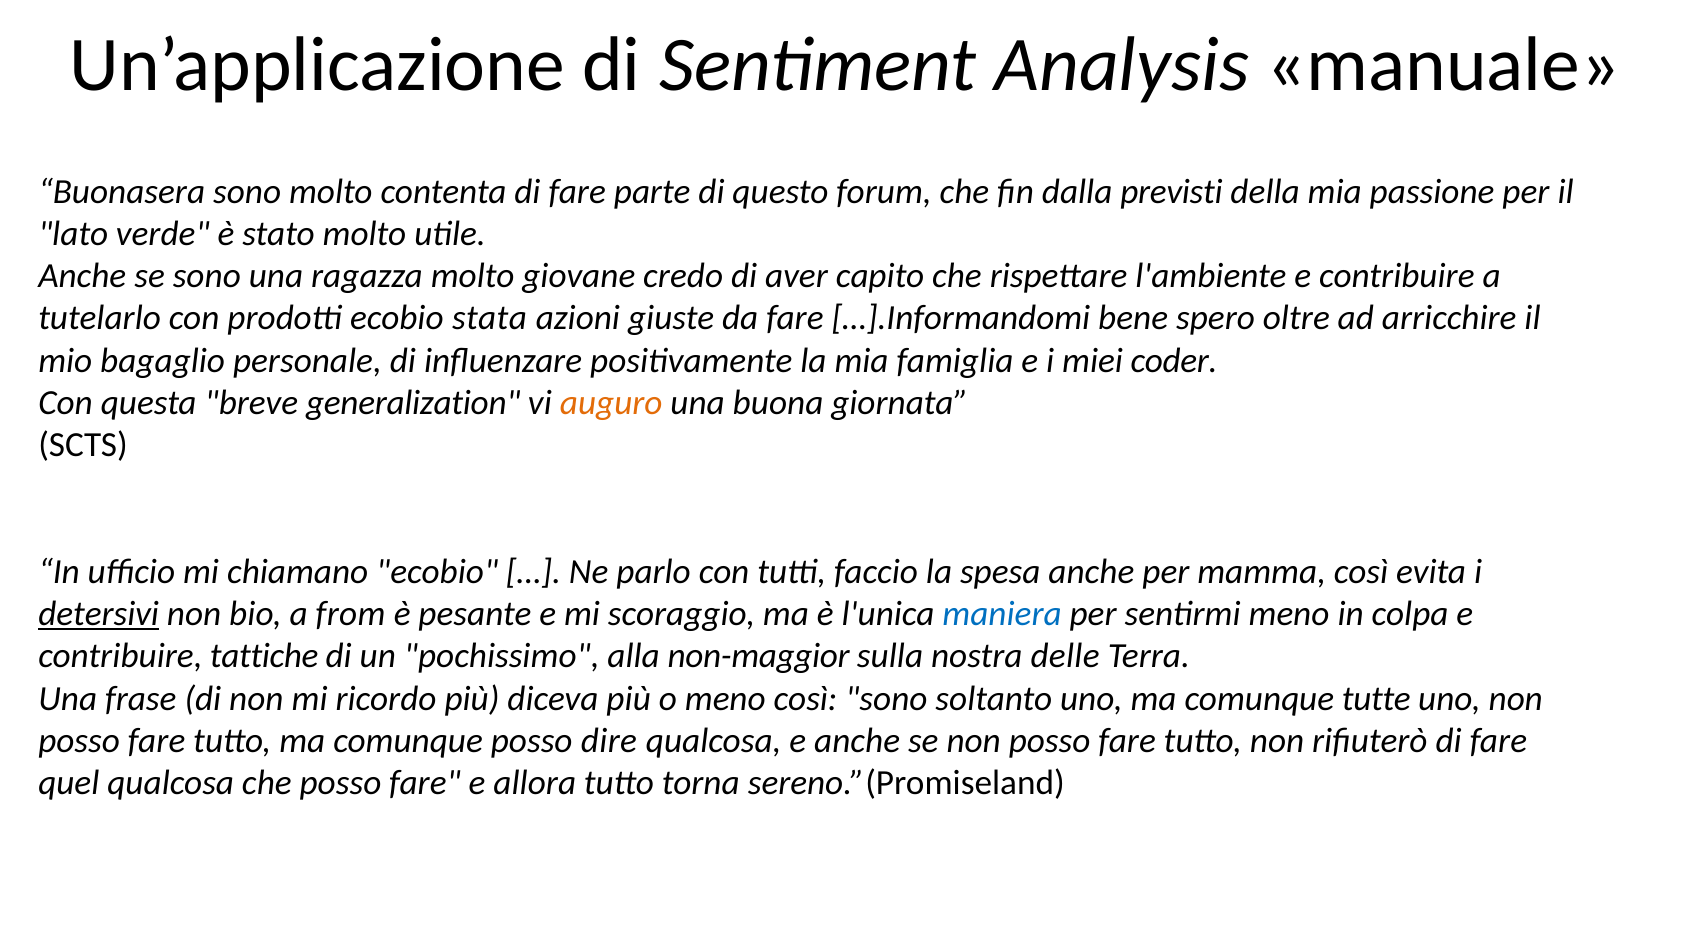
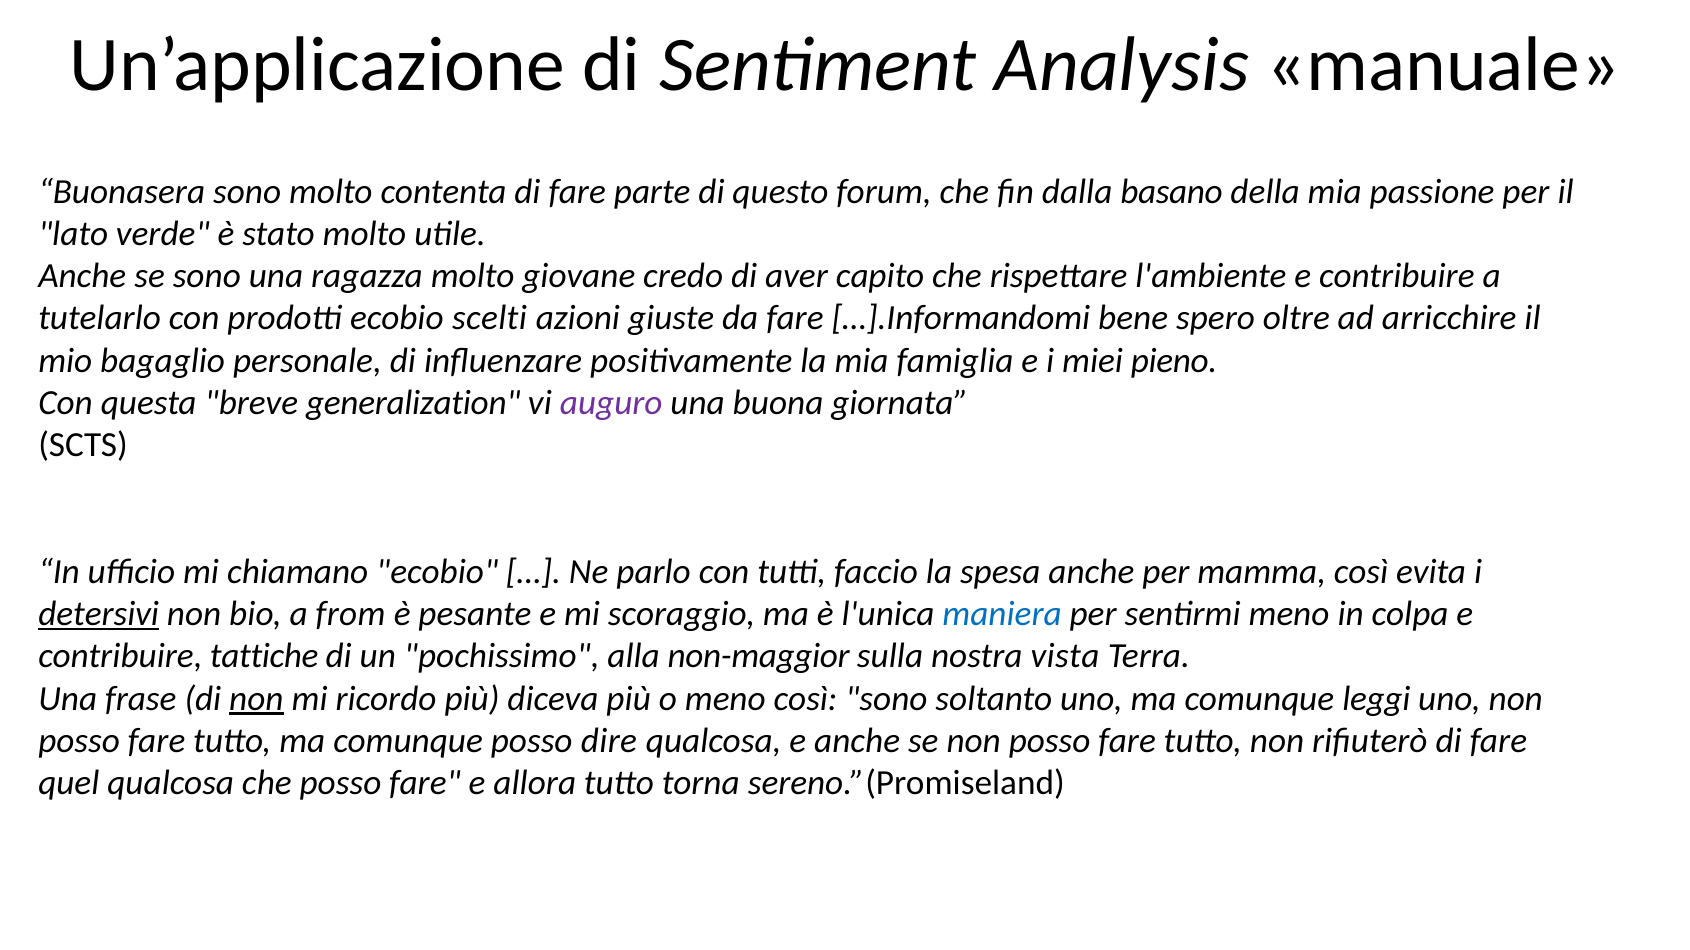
previsti: previsti -> basano (1172, 192)
stata: stata -> scelti (489, 318)
coder: coder -> pieno (1174, 361)
auguro colour: orange -> purple (611, 403)
delle: delle -> vista (1065, 657)
non underline: none -> present (256, 699)
tutte: tutte -> leggi (1376, 699)
